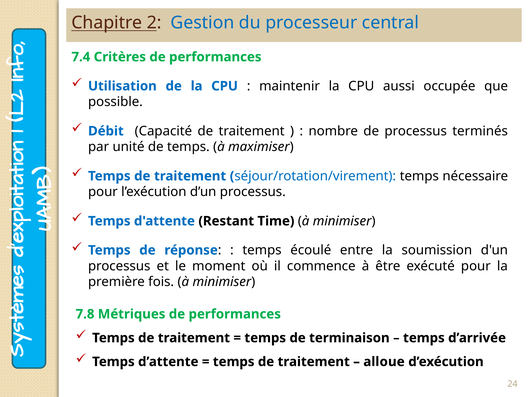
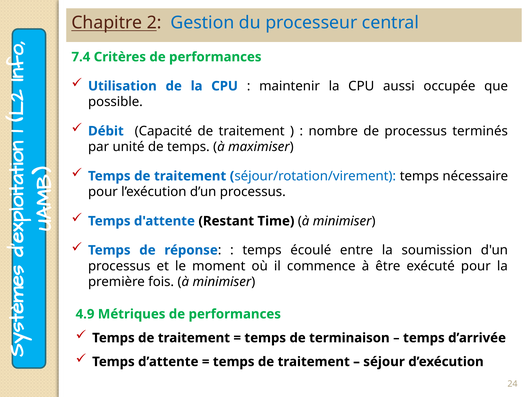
7.8: 7.8 -> 4.9 (85, 314)
alloue: alloue -> séjour (384, 362)
